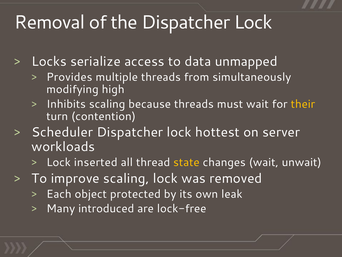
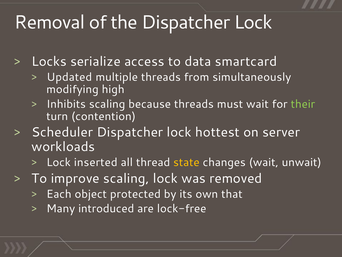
unmapped: unmapped -> smartcard (246, 61)
Provides: Provides -> Updated (69, 77)
their colour: yellow -> light green (303, 104)
leak: leak -> that (232, 194)
